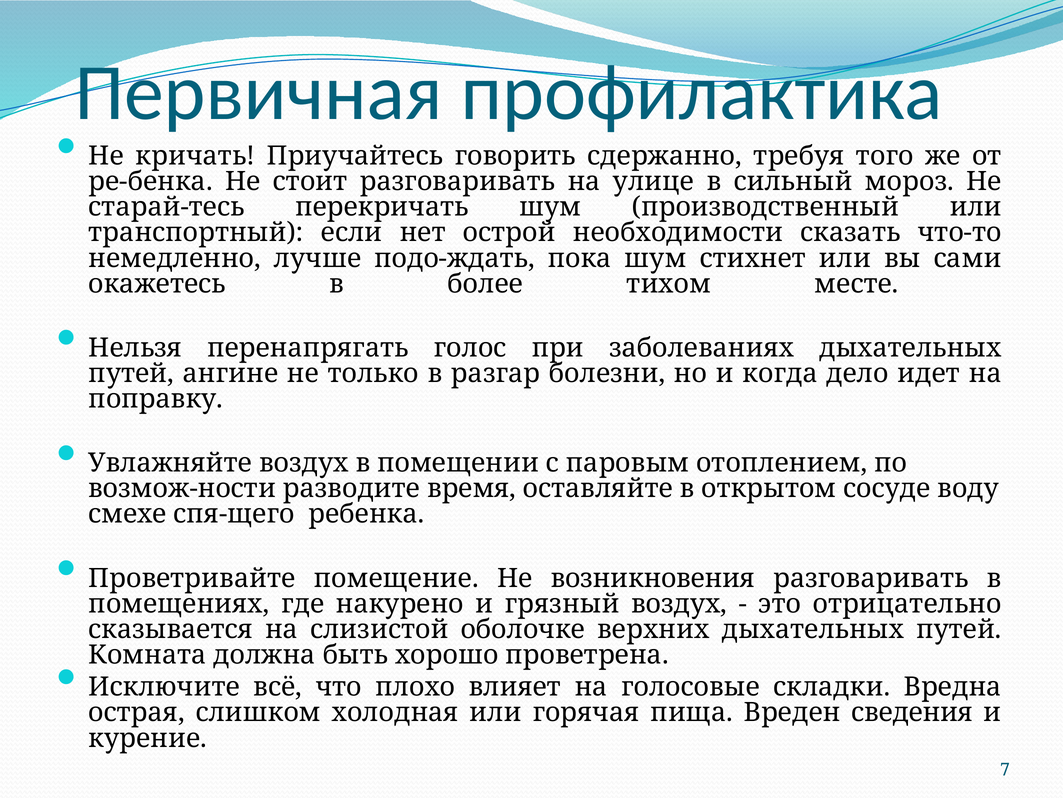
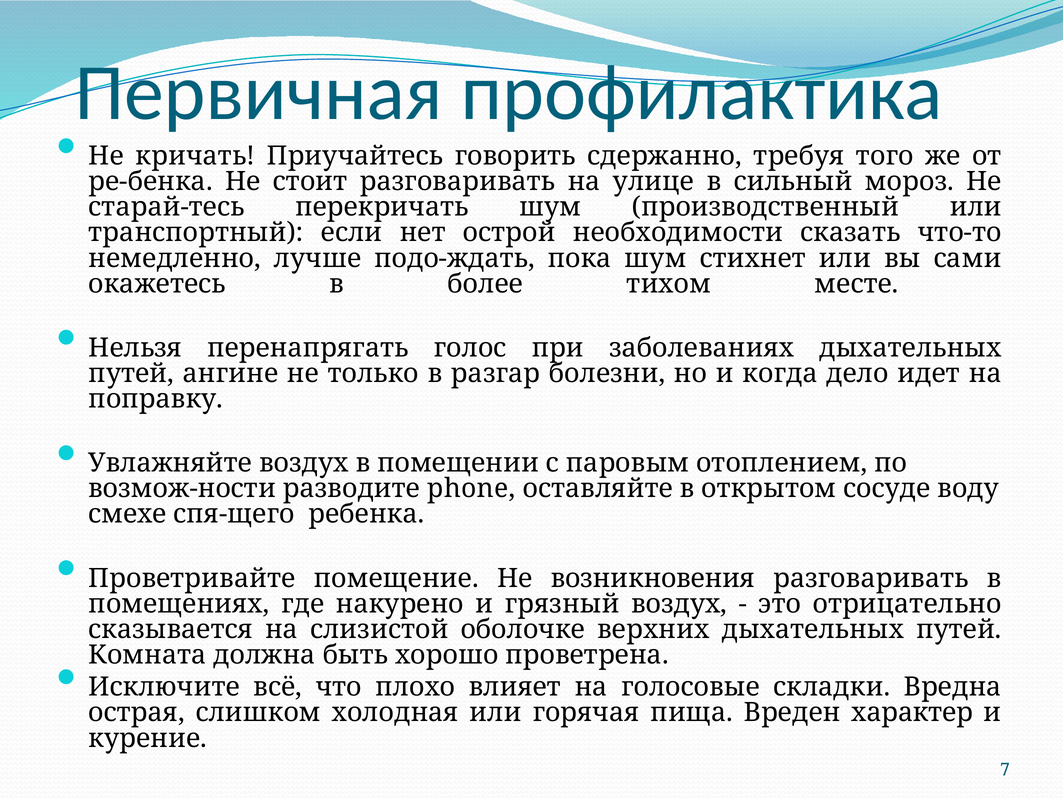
время: время -> phone (471, 488)
сведения: сведения -> характер (912, 712)
